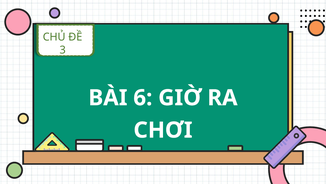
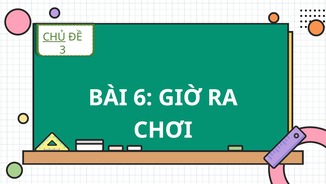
CHỦ underline: none -> present (54, 37)
